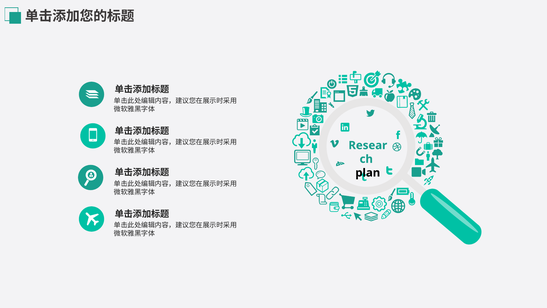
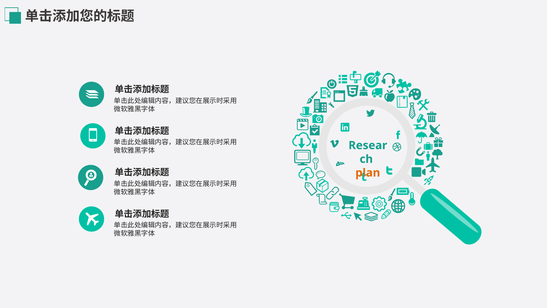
plan colour: black -> orange (368, 173)
